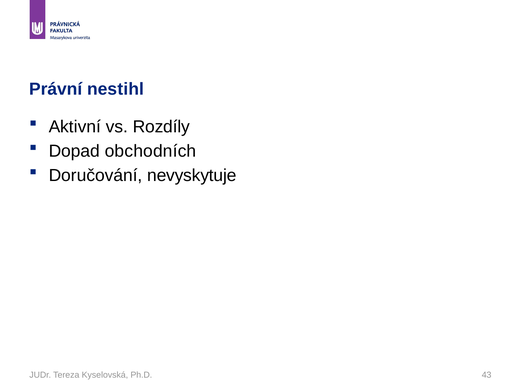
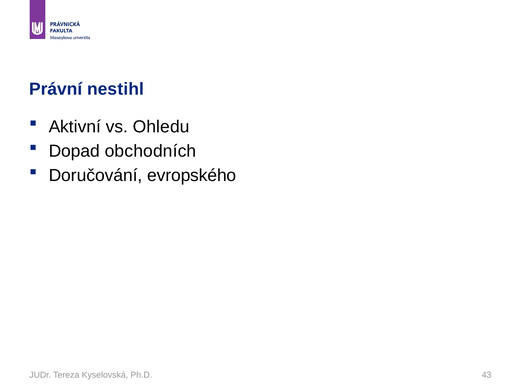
Rozdíly: Rozdíly -> Ohledu (161, 127)
nevyskytuje: nevyskytuje -> evropského (192, 176)
